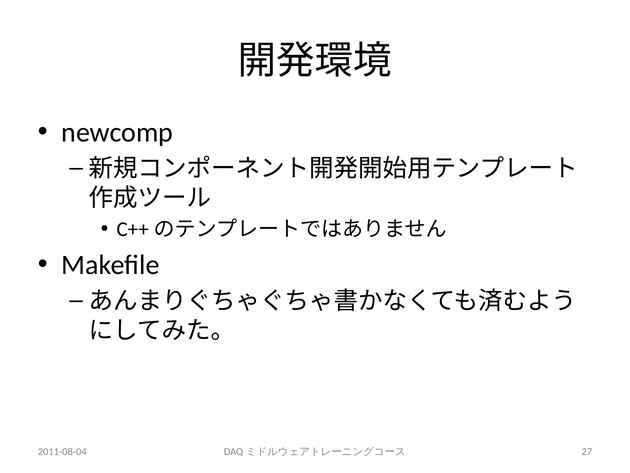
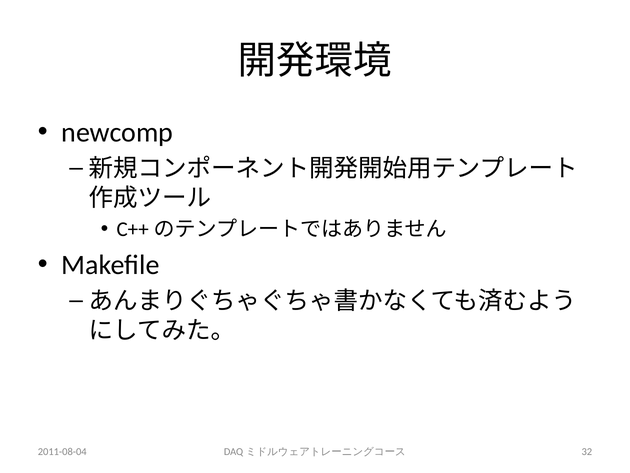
27: 27 -> 32 (587, 451)
